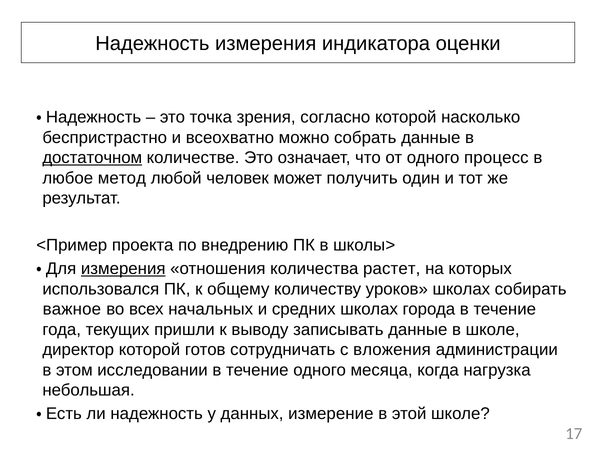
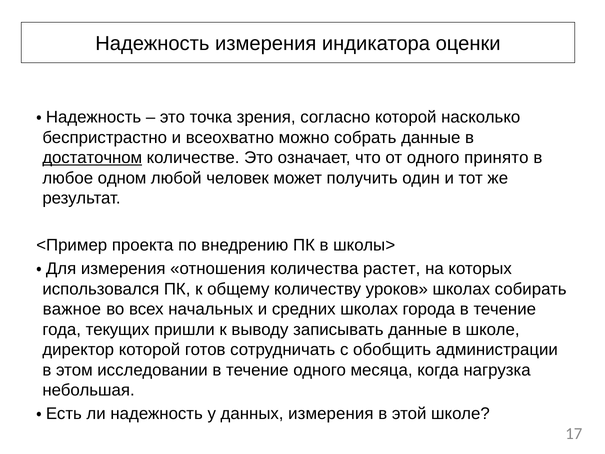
процесс: процесс -> принято (496, 158)
метод: метод -> одном (122, 178)
измерения underline: present -> none (123, 269)
вложения: вложения -> обобщить (392, 350)
данных измерение: измерение -> измерения (331, 414)
